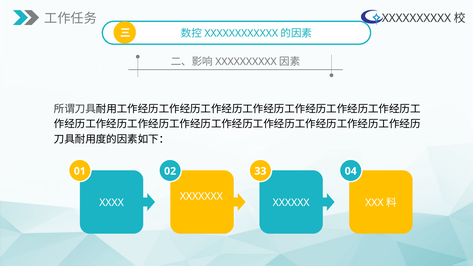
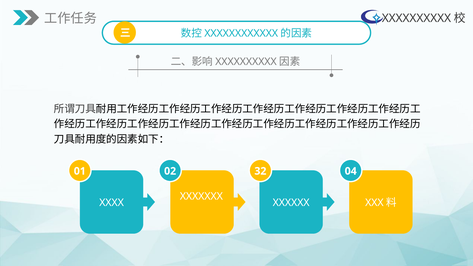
33: 33 -> 32 (260, 171)
